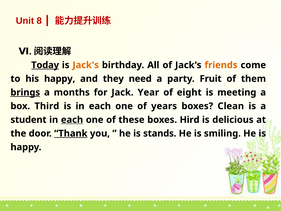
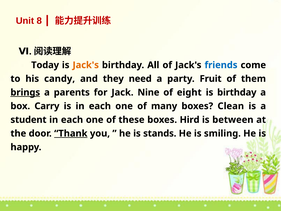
Today underline: present -> none (45, 65)
friends colour: orange -> blue (221, 65)
his happy: happy -> candy (60, 79)
months: months -> parents (72, 92)
Year: Year -> Nine (148, 92)
is meeting: meeting -> birthday (237, 92)
Third: Third -> Carry (47, 106)
years: years -> many (164, 106)
each underline: present -> none (72, 120)
delicious: delicious -> between (233, 120)
